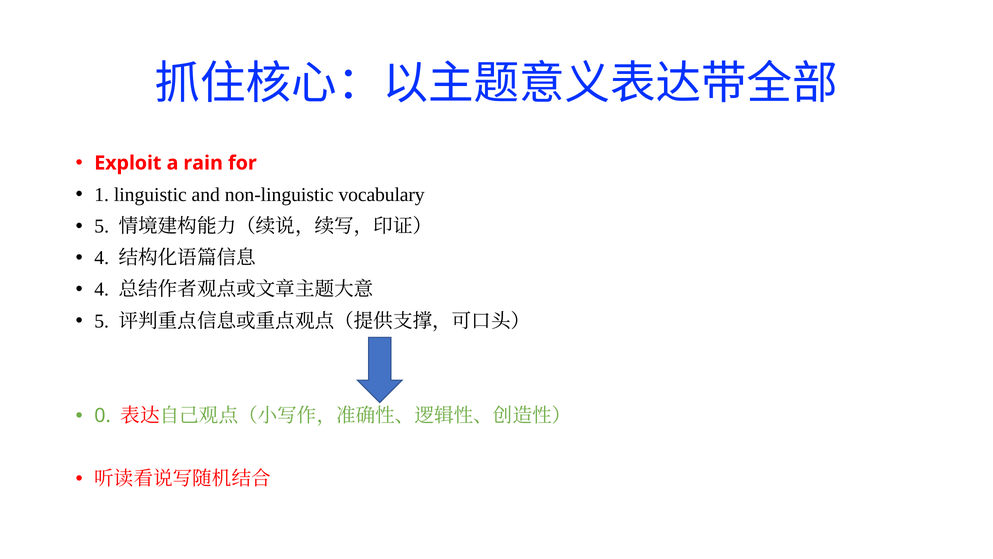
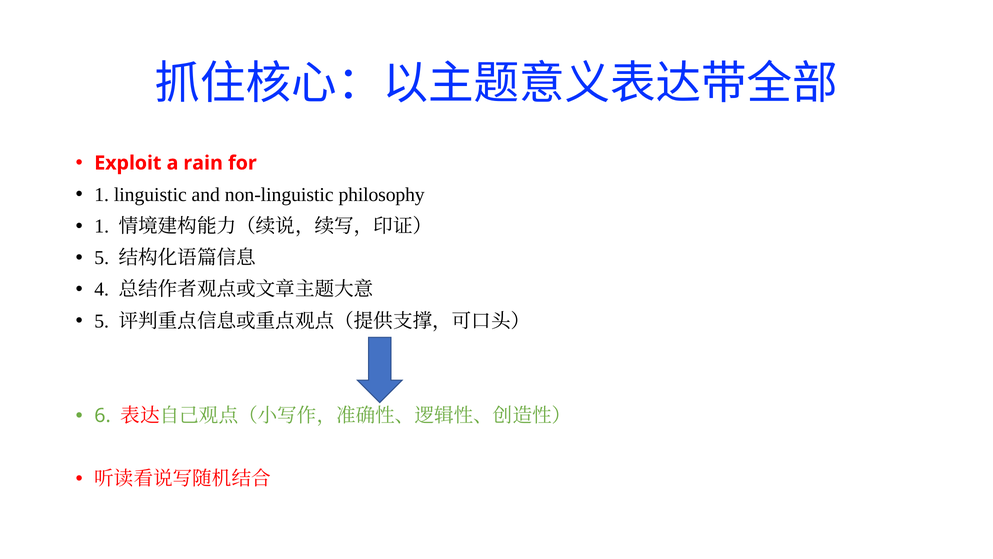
vocabulary: vocabulary -> philosophy (382, 194)
5: 5 -> 1 (102, 226)
4: 4 -> 5 (102, 258)
0: 0 -> 6 (103, 415)
